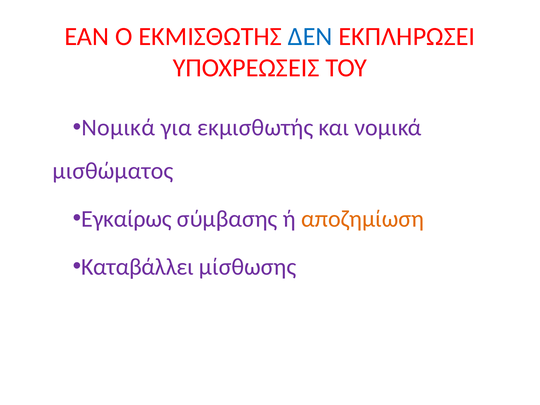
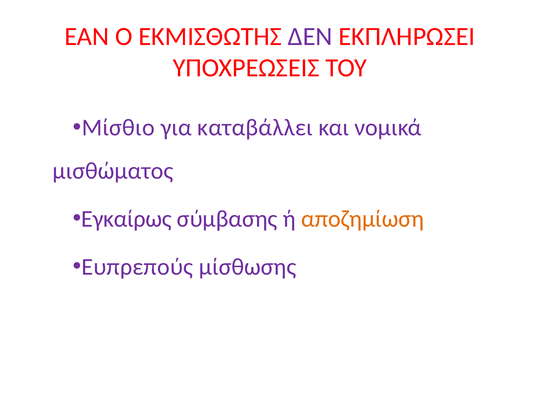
ΔΕΝ colour: blue -> purple (310, 36)
Νομικά: Νομικά -> Μίσθιο (118, 128)
εκμισθωτής: εκμισθωτής -> καταβάλλει (255, 128)
Καταβάλλει: Καταβάλλει -> Ευπρεπούς (137, 267)
